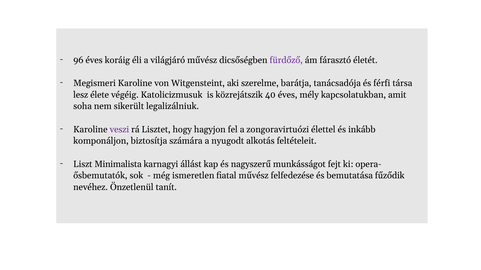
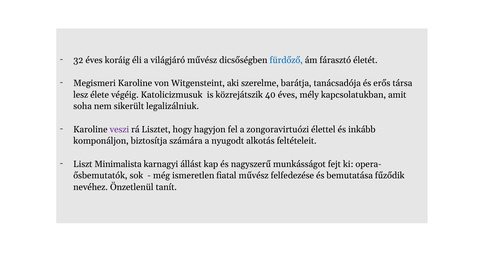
96: 96 -> 32 (78, 60)
fürdőző colour: purple -> blue (286, 60)
férfi: férfi -> erős (382, 83)
